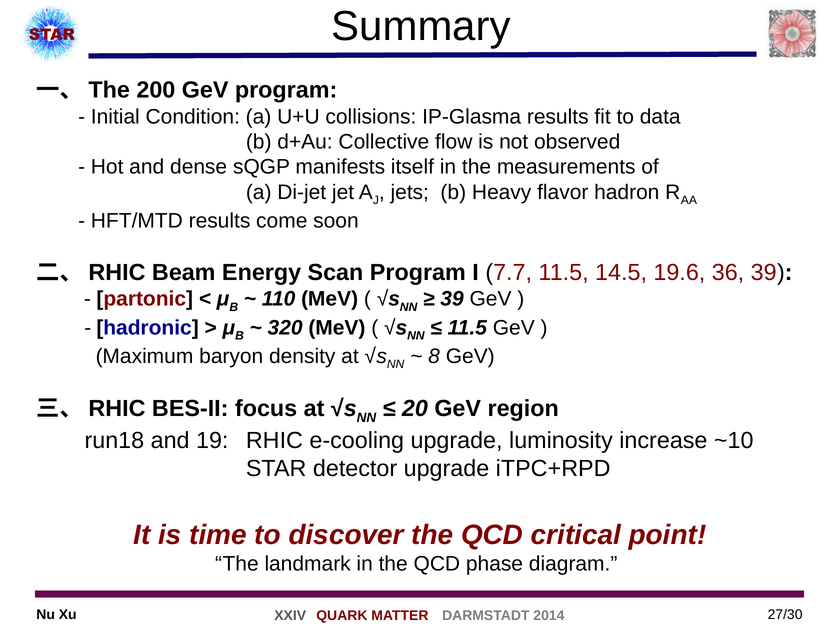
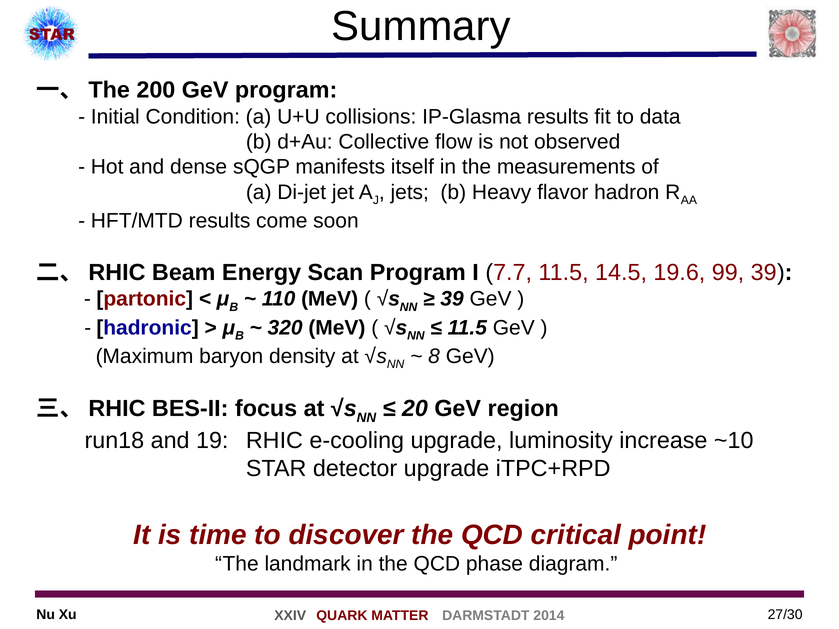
36: 36 -> 99 (728, 273)
